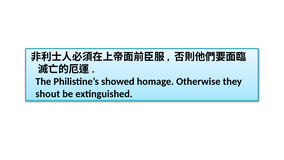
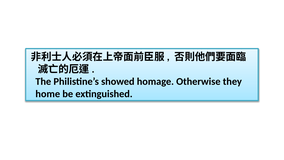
shout: shout -> home (48, 94)
